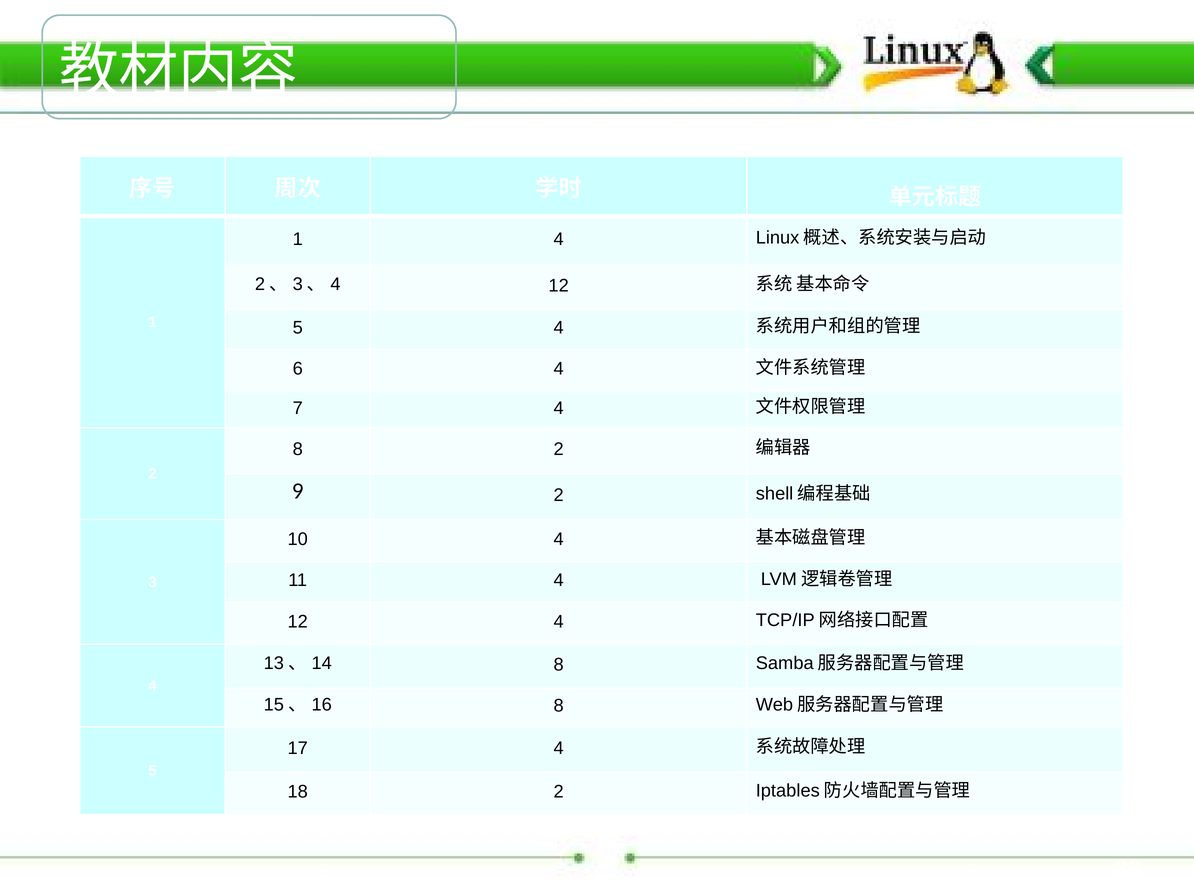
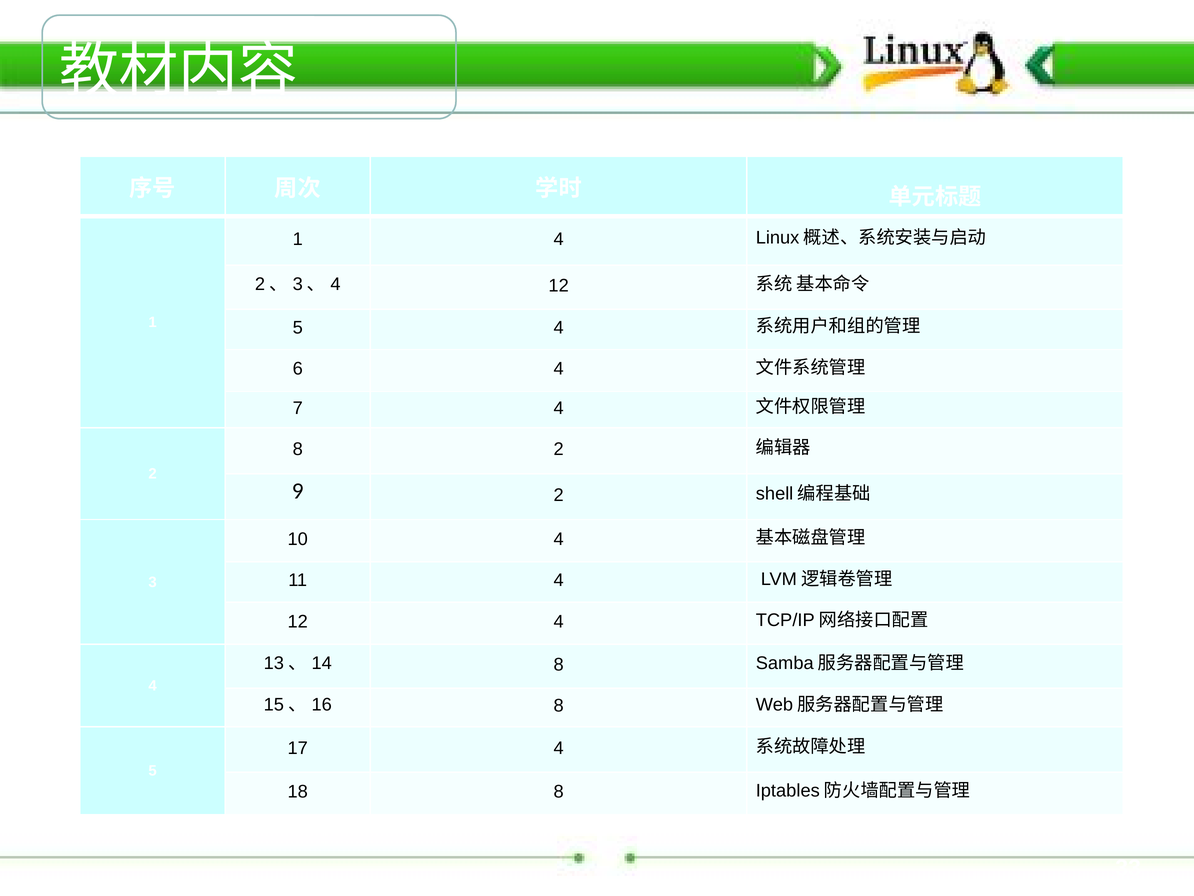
18 2: 2 -> 8 (559, 791)
